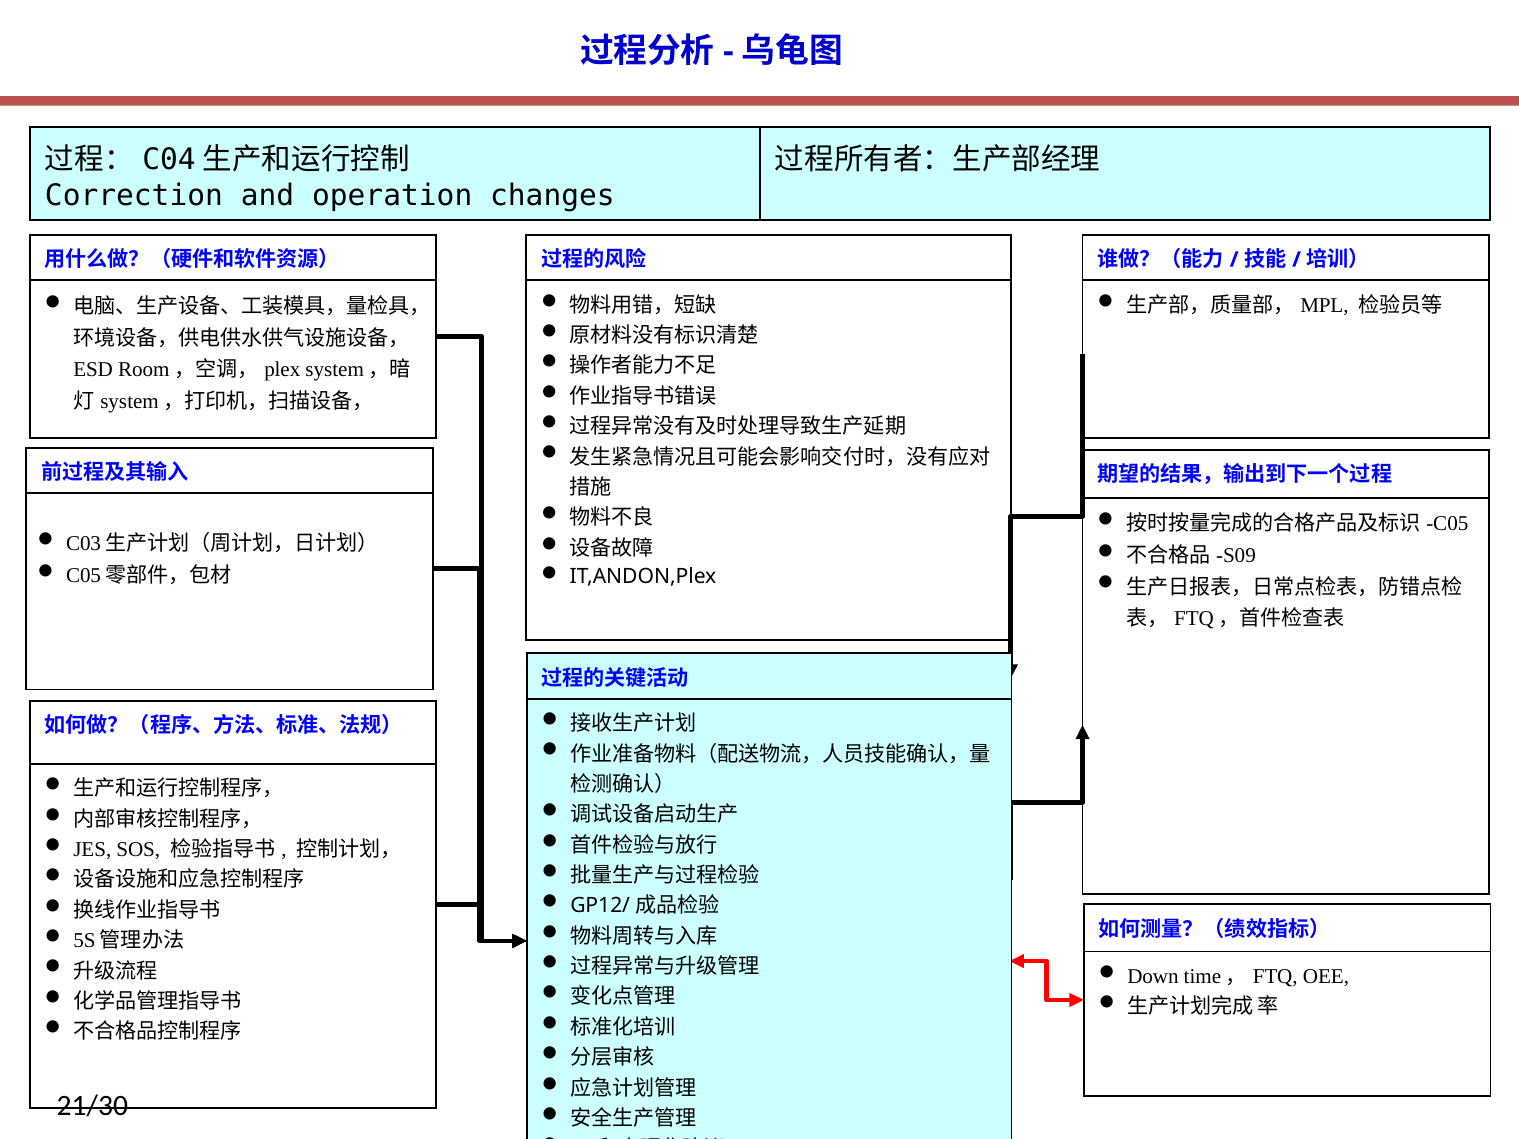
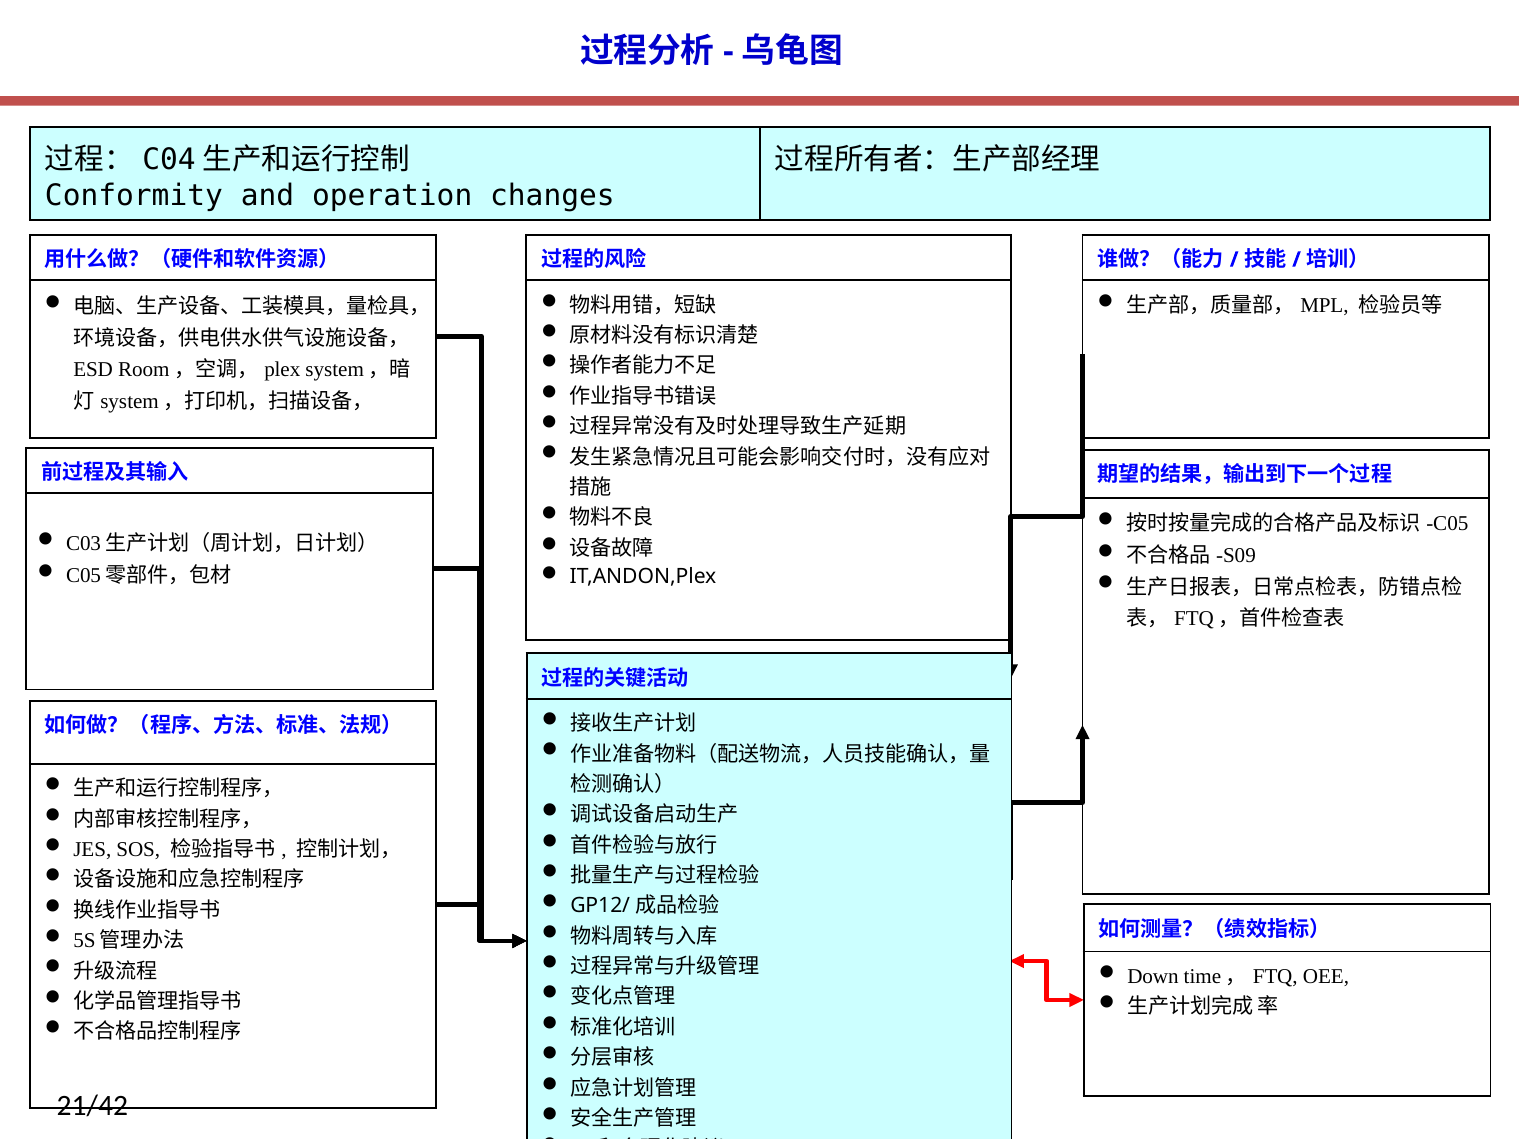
Correction: Correction -> Conformity (134, 195)
21/30: 21/30 -> 21/42 (92, 1106)
